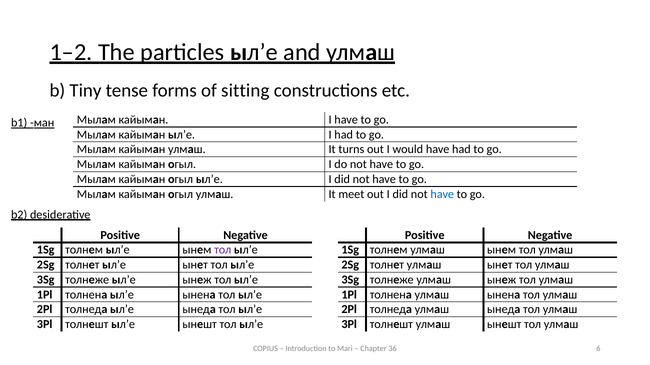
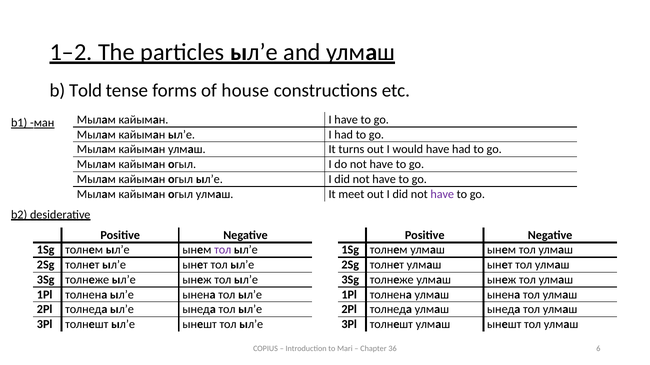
Tiny: Tiny -> Told (86, 91)
sitting: sitting -> house (245, 91)
have colour: blue -> purple (442, 194)
